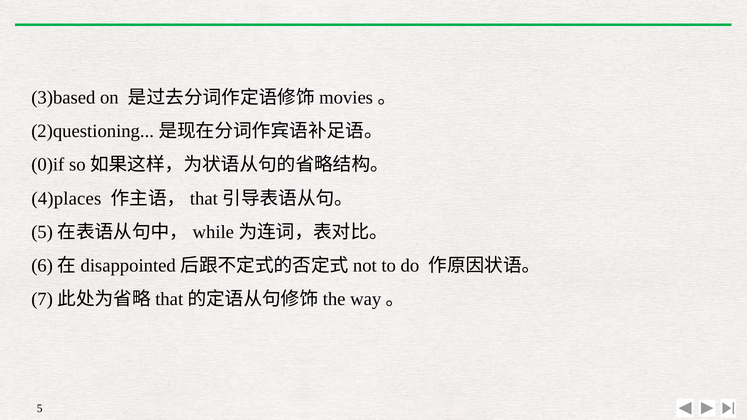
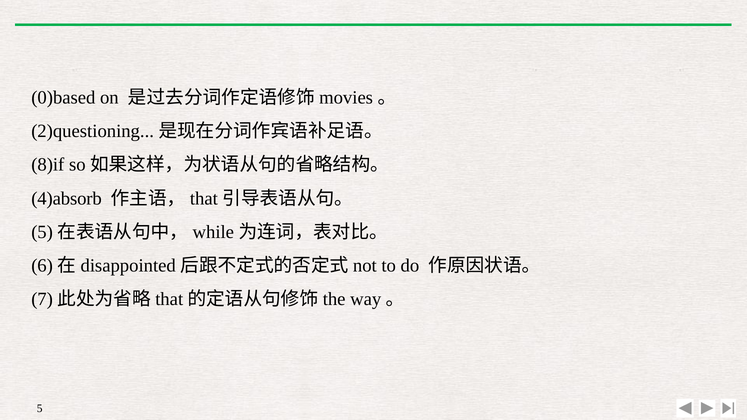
3)based: 3)based -> 0)based (63, 98)
0)if: 0)if -> 8)if (48, 165)
4)places: 4)places -> 4)absorb (67, 198)
